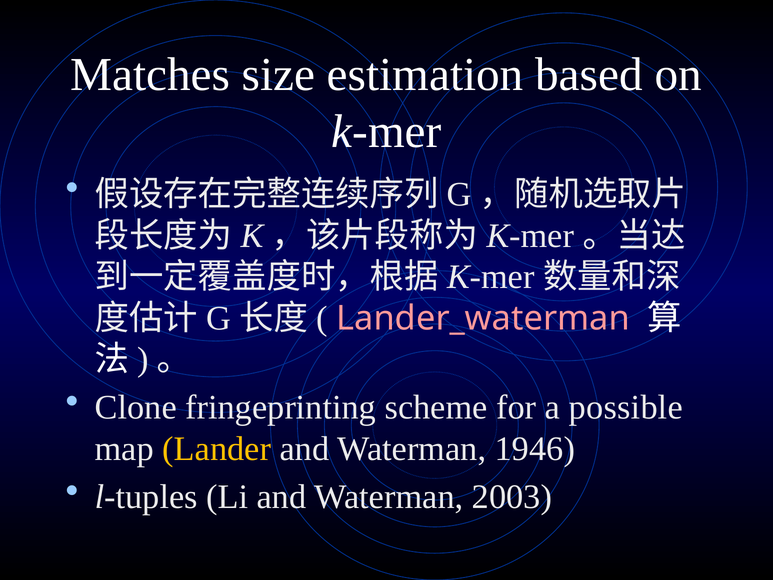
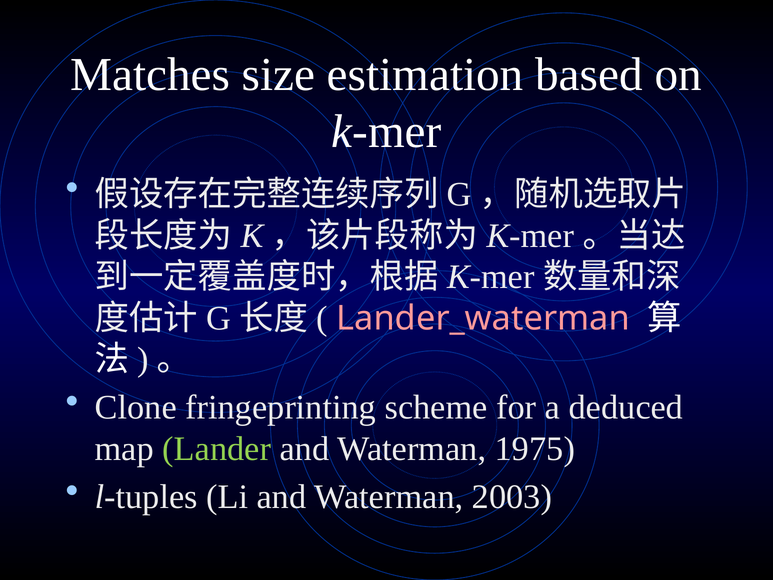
possible: possible -> deduced (626, 407)
Lander colour: yellow -> light green (217, 449)
1946: 1946 -> 1975 (535, 449)
